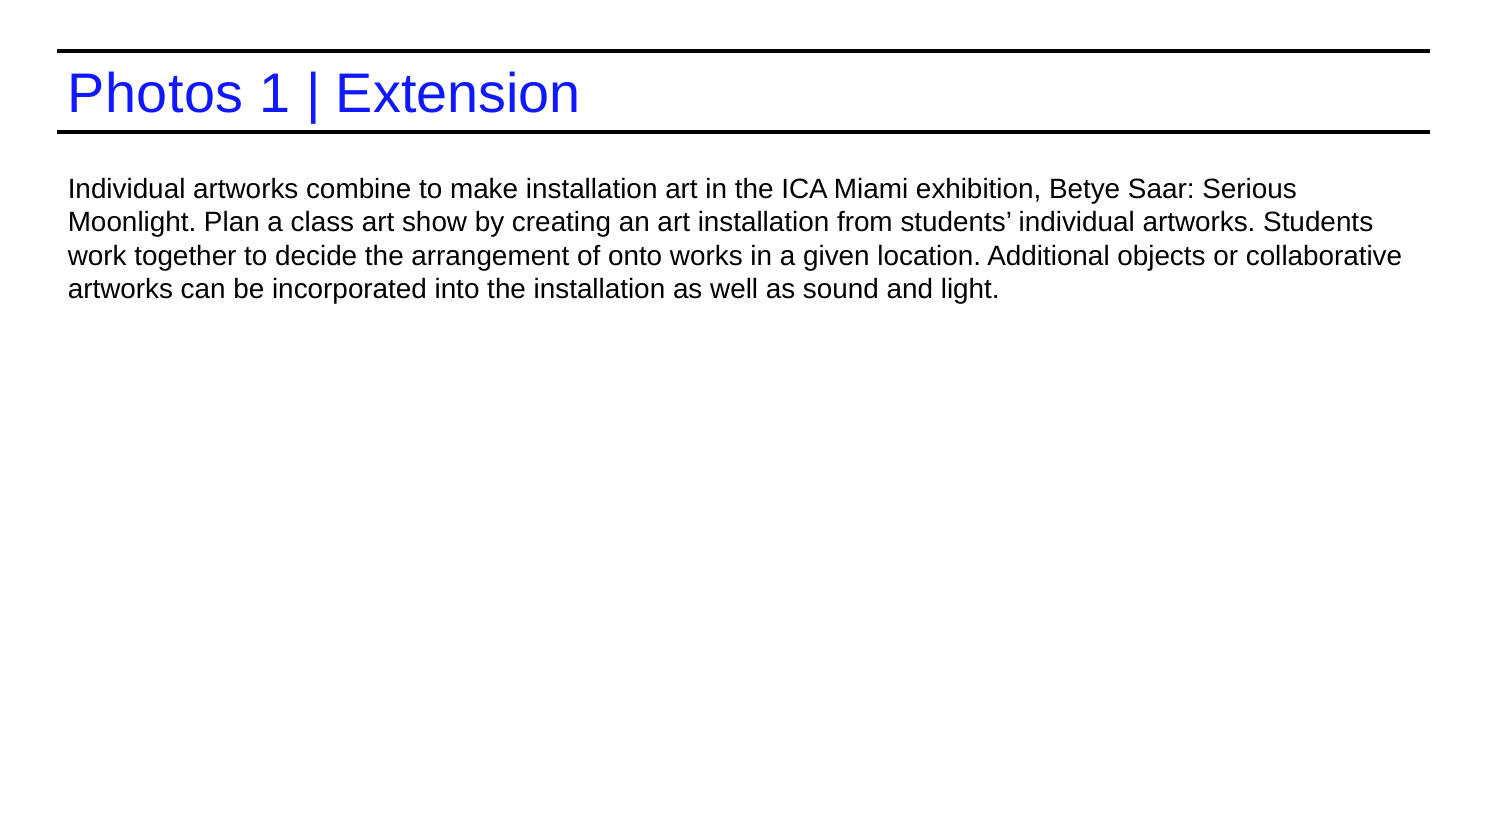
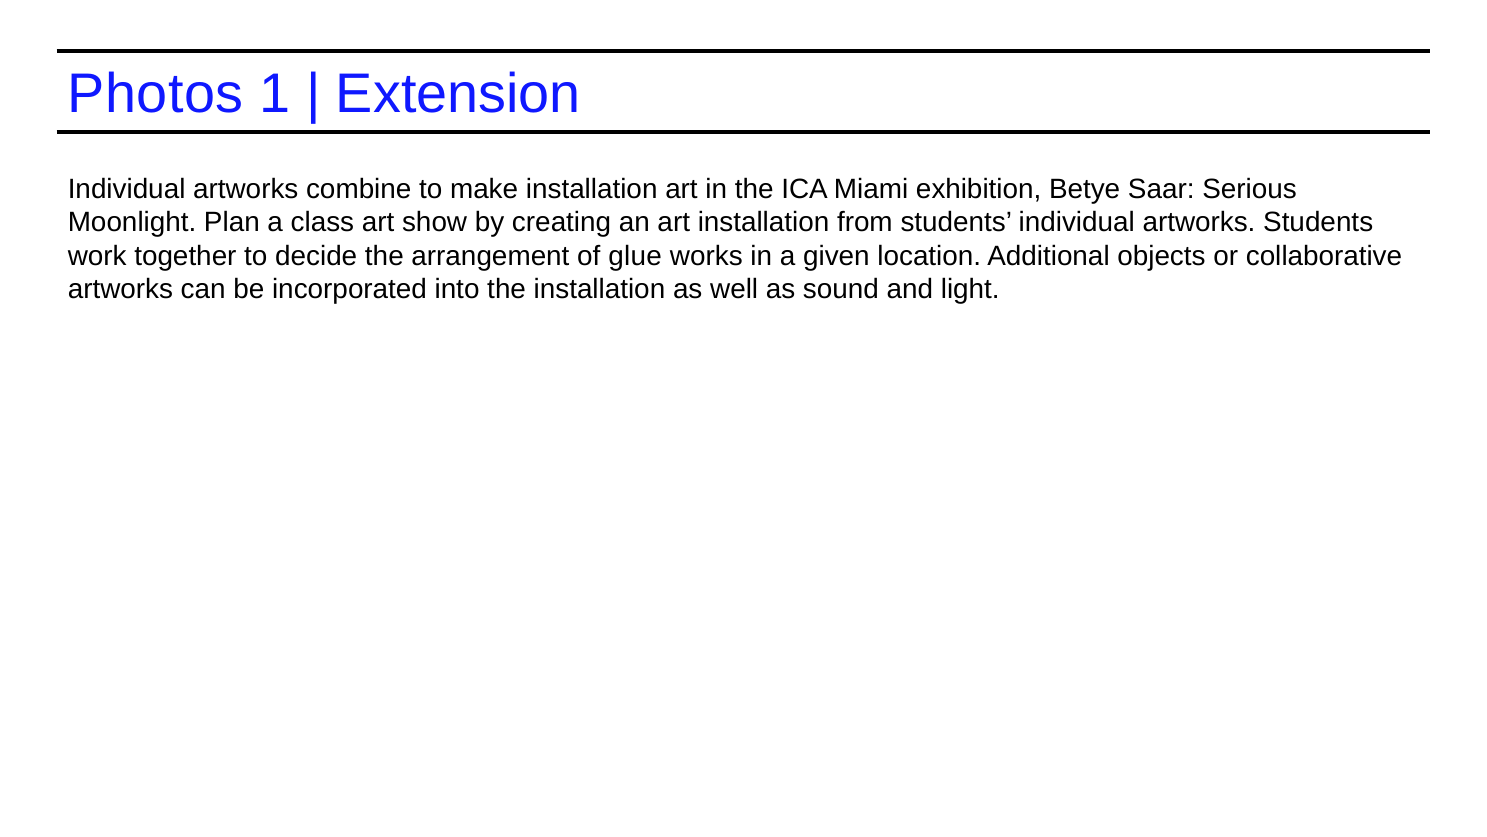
onto: onto -> glue (635, 256)
